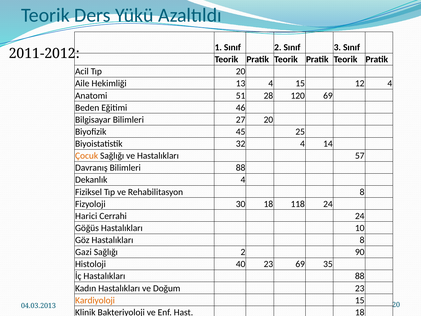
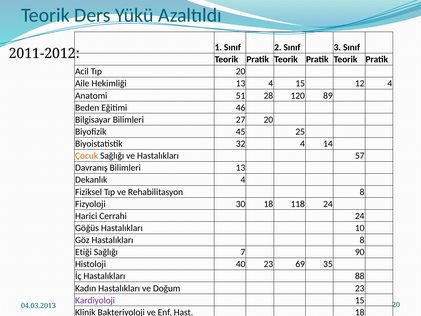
120 69: 69 -> 89 (328, 96)
Bilimleri 88: 88 -> 13 (241, 168)
Gazi: Gazi -> Etiği (83, 252)
Sağlığı 2: 2 -> 7 (243, 252)
Kardiyoloji colour: orange -> purple (95, 300)
